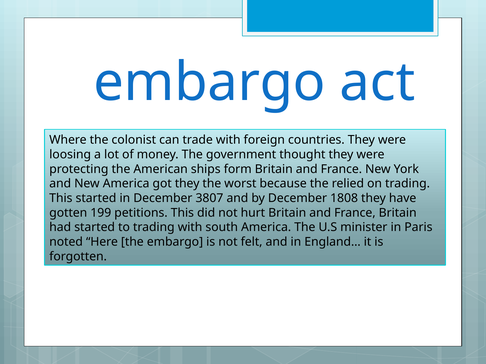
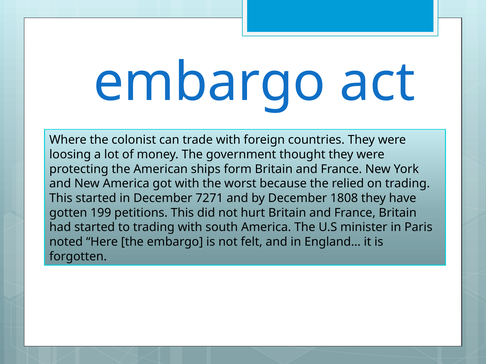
got they: they -> with (187, 184)
3807: 3807 -> 7271 (209, 198)
